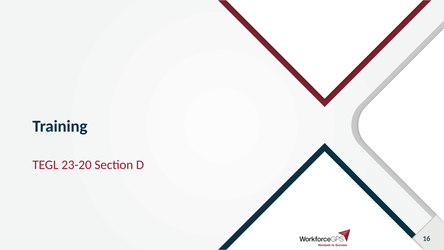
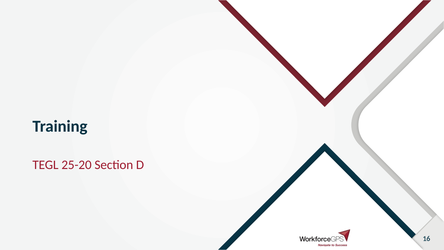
23-20: 23-20 -> 25-20 (77, 165)
